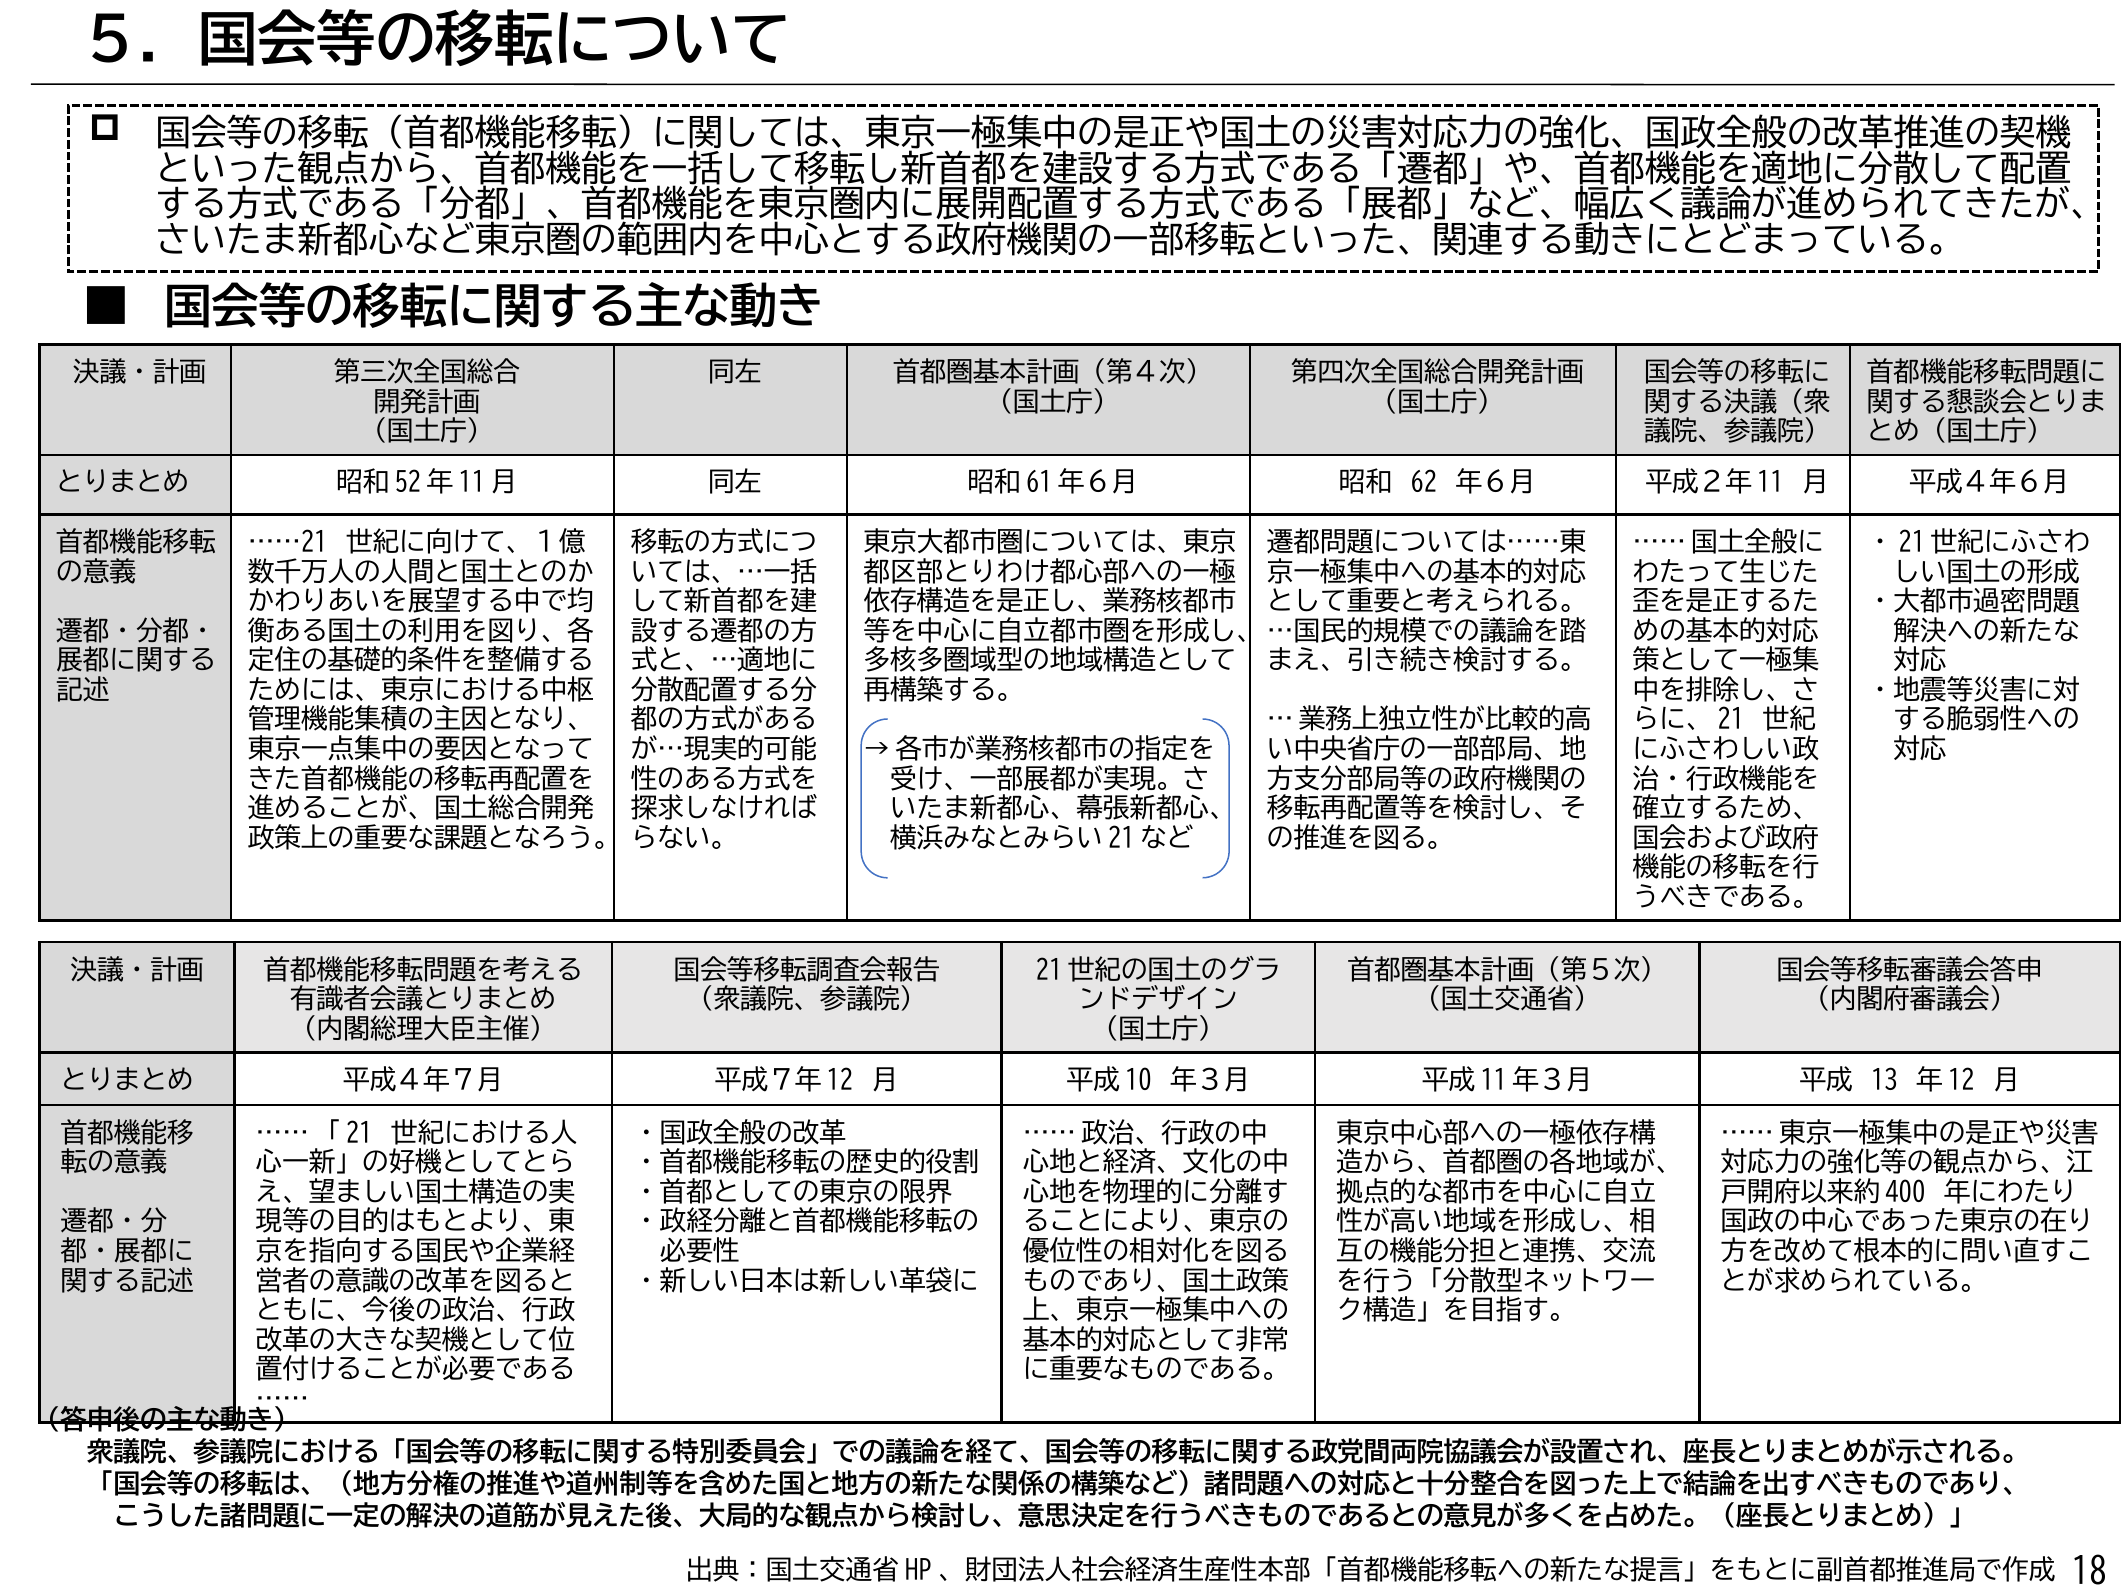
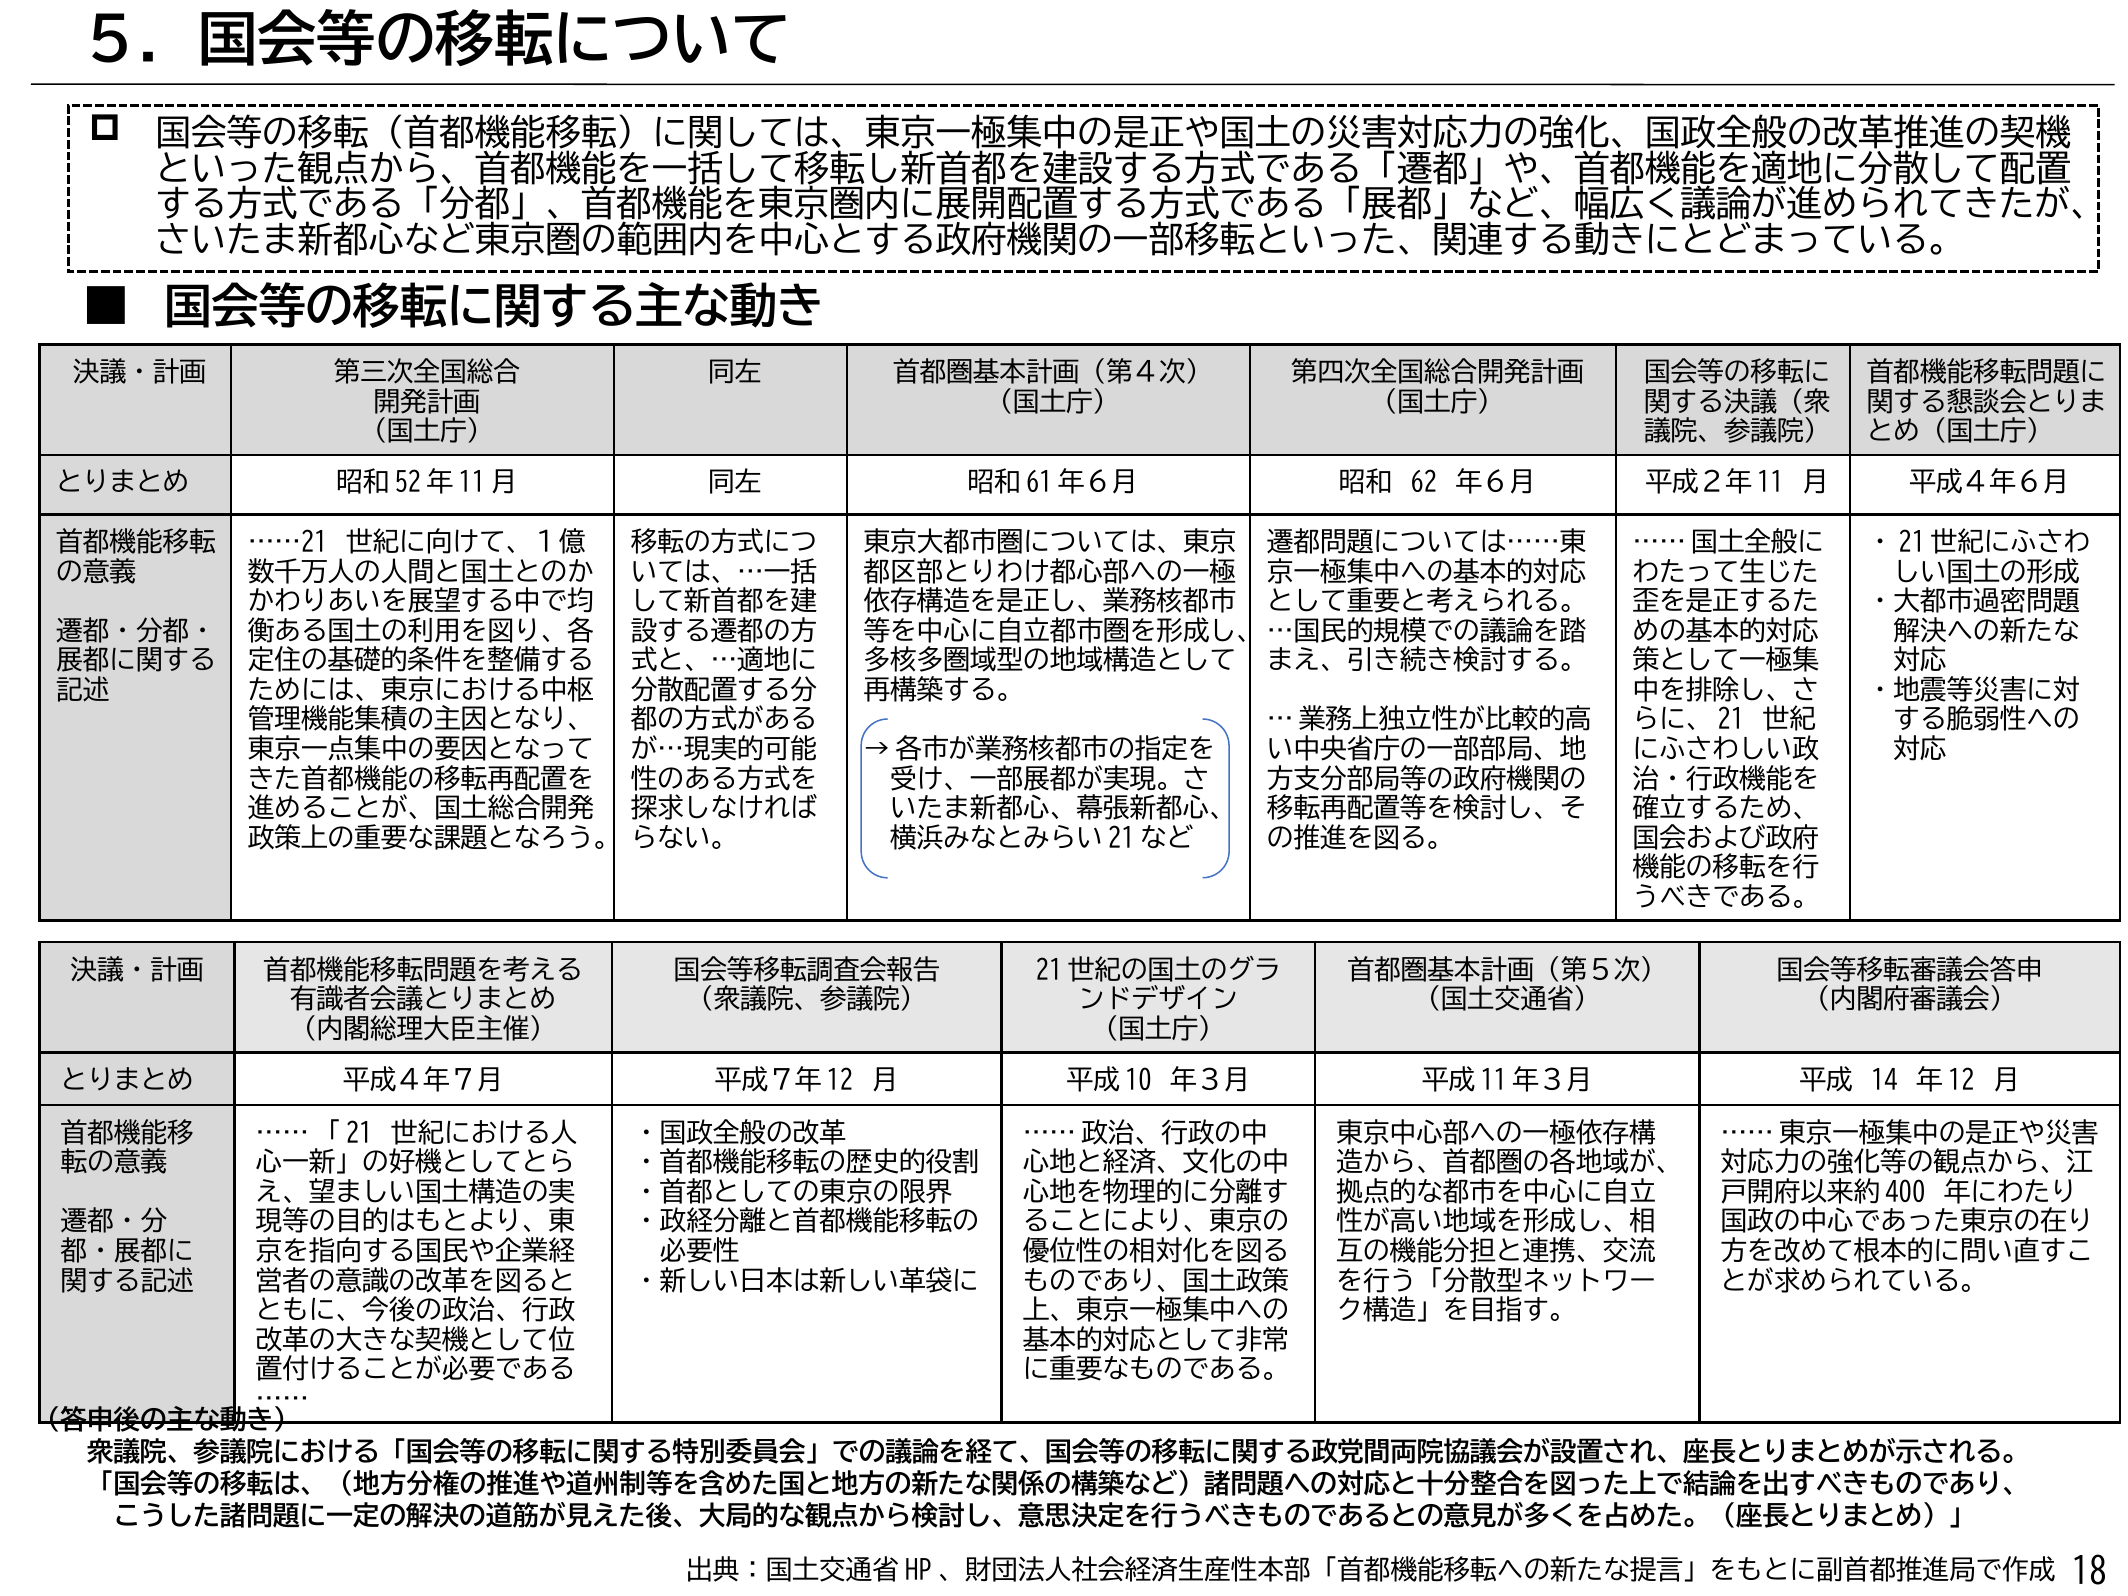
13: 13 -> 14 (1884, 1080)
